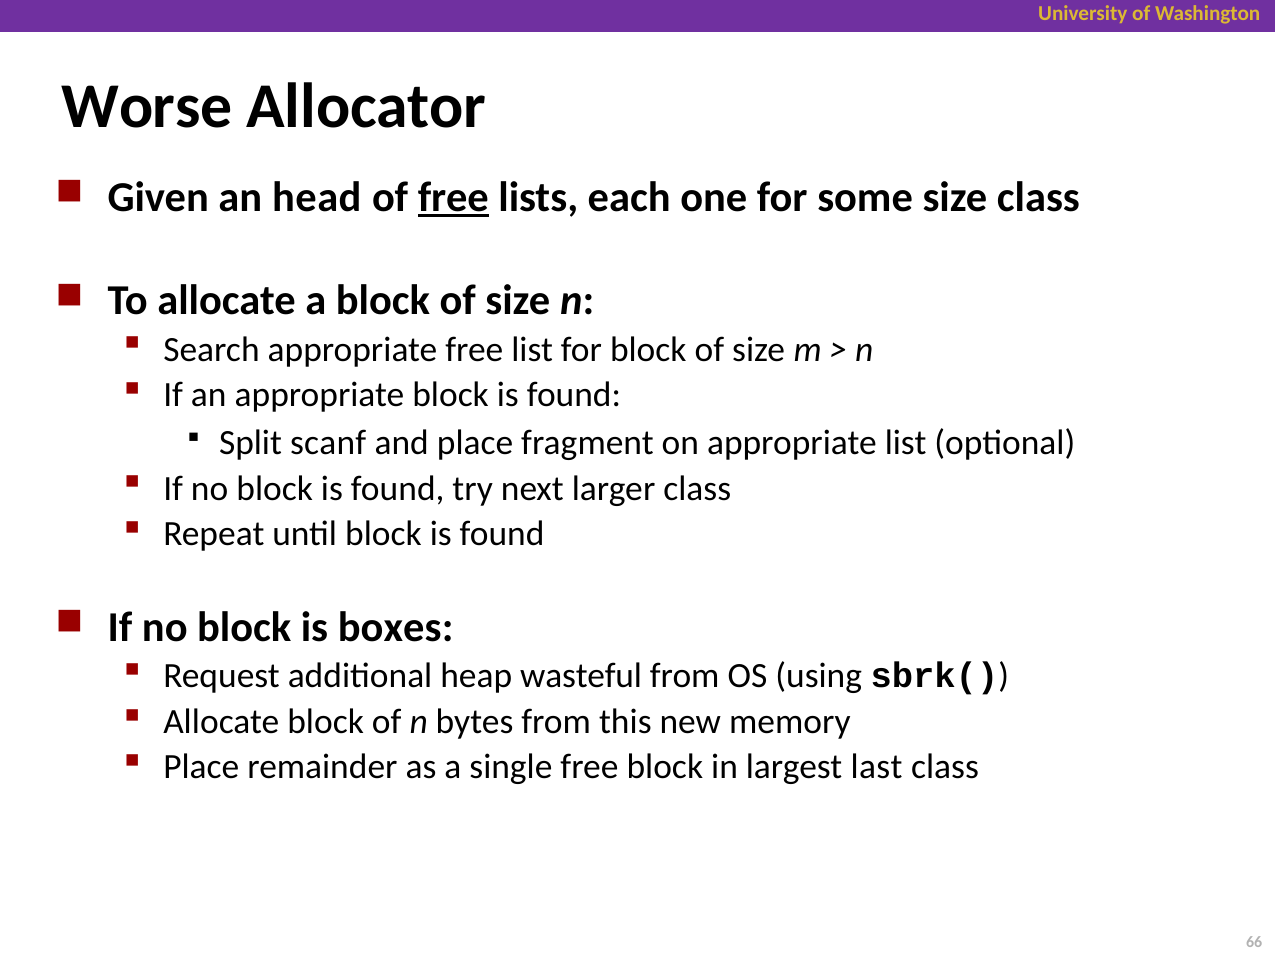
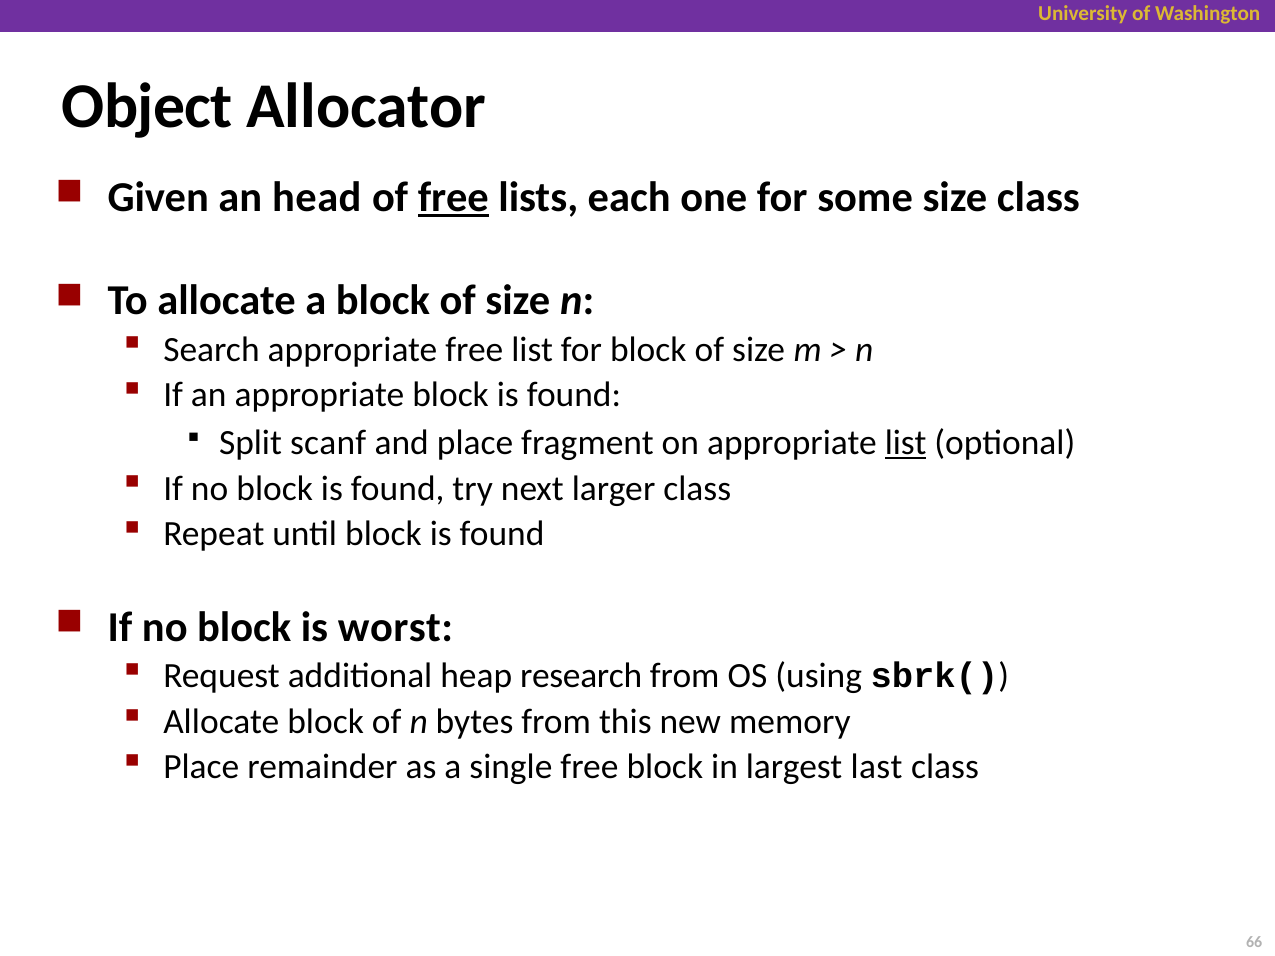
Worse: Worse -> Object (147, 107)
list underline: none -> present (906, 443)
boxes: boxes -> worst (395, 628)
wasteful: wasteful -> research (581, 676)
